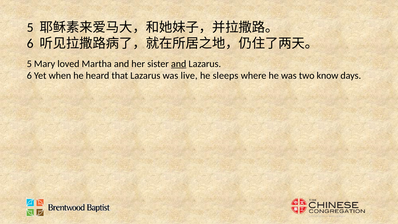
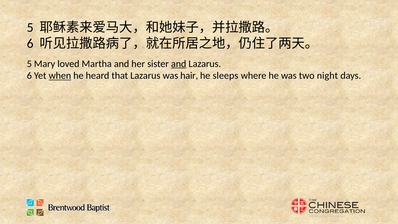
when underline: none -> present (60, 76)
live: live -> hair (189, 76)
know: know -> night (327, 76)
